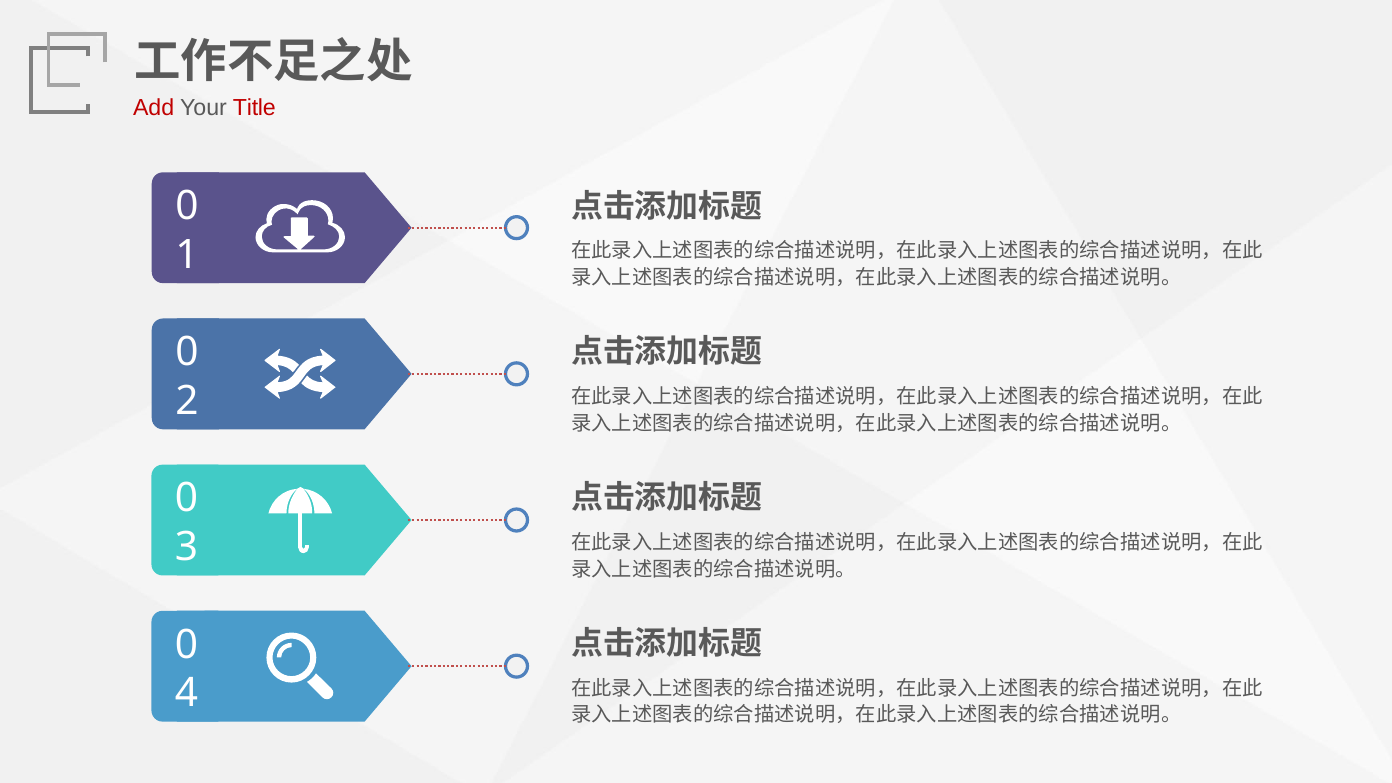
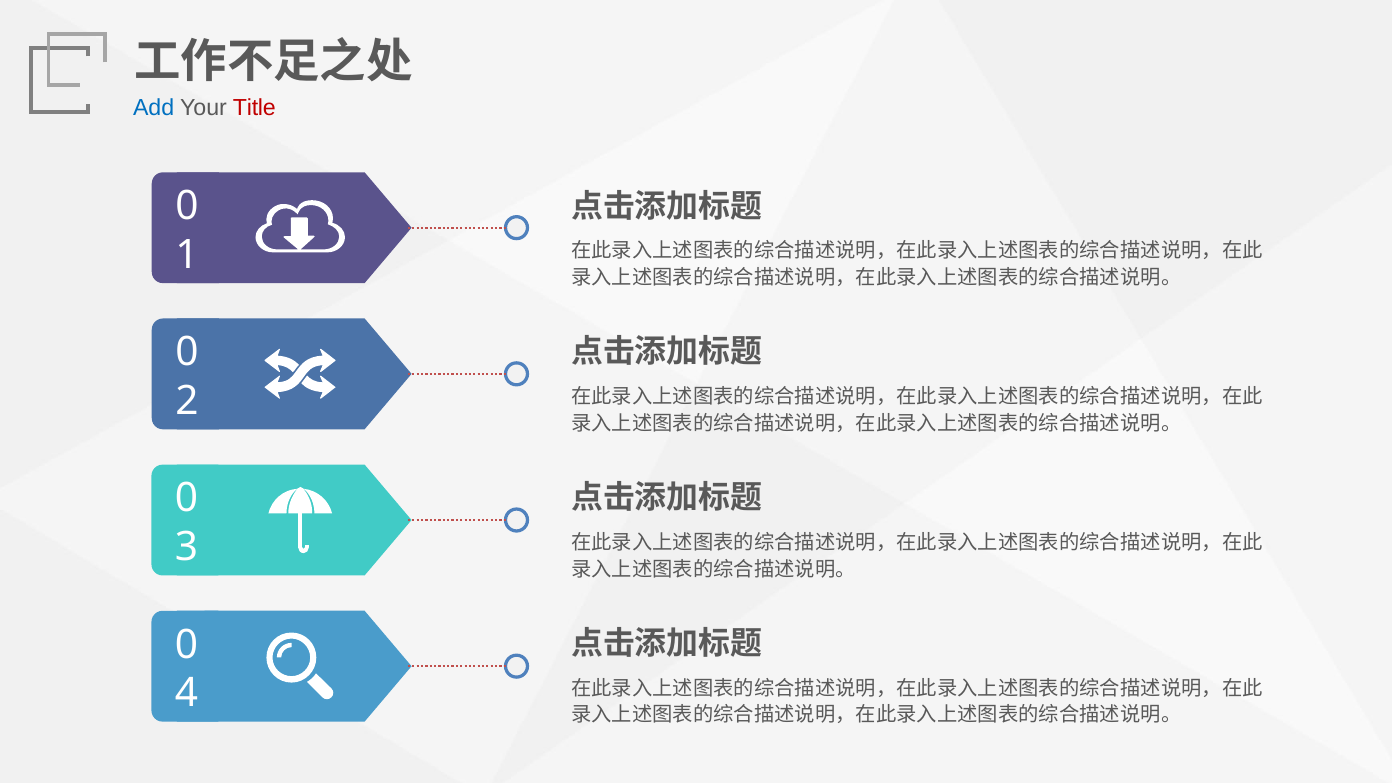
Add colour: red -> blue (154, 108)
